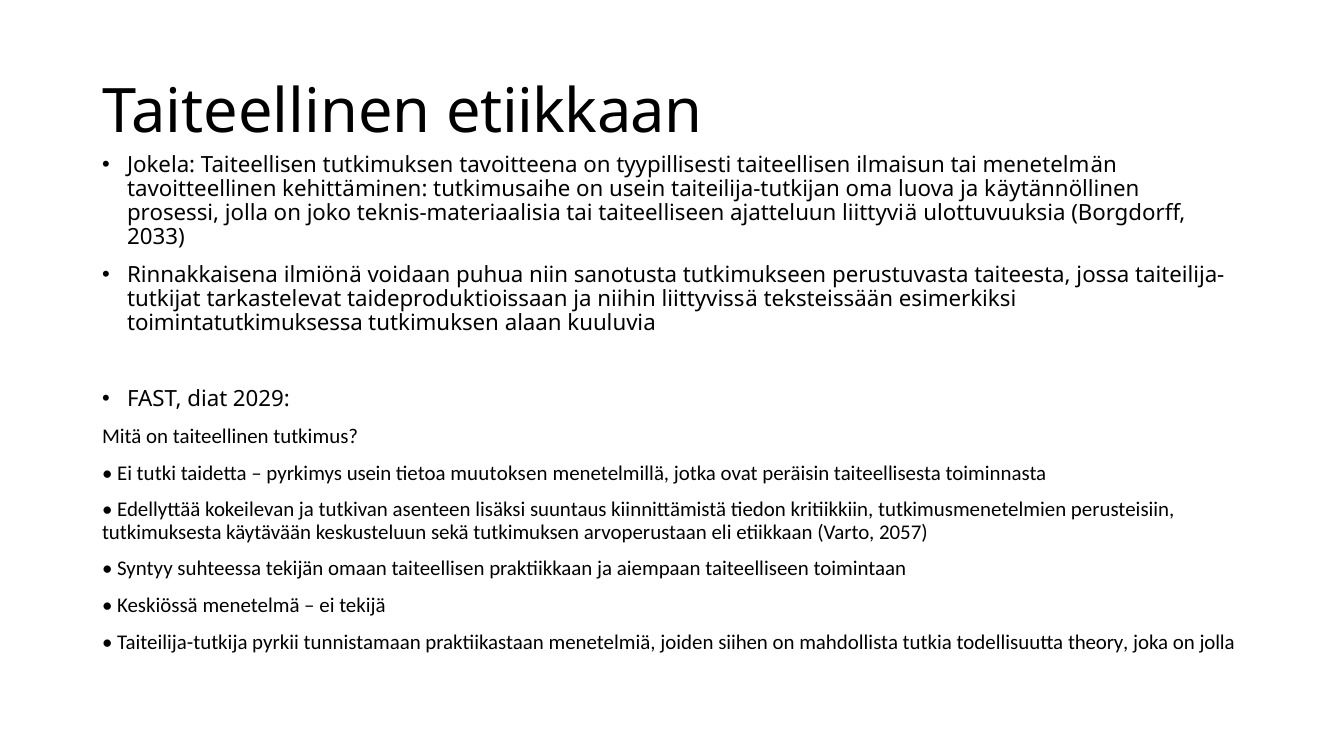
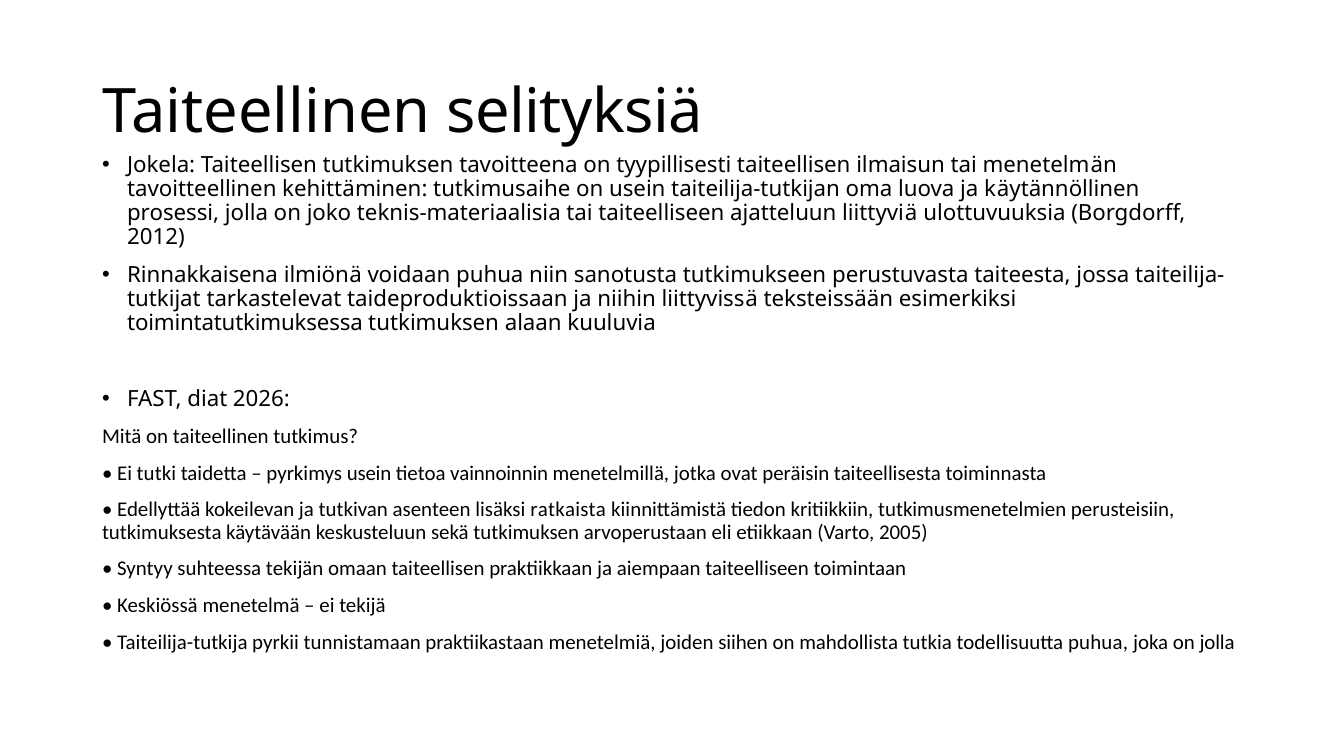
Taiteellinen etiikkaan: etiikkaan -> selityksiä (575, 112)
2033: 2033 -> 2012 (156, 237)
2029: 2029 -> 2026 (261, 400)
muutoksen: muutoksen -> vainnoinnin (499, 473)
suuntaus: suuntaus -> ratkaista (568, 510)
2057: 2057 -> 2005 (903, 533)
todellisuutta theory: theory -> puhua (1098, 642)
